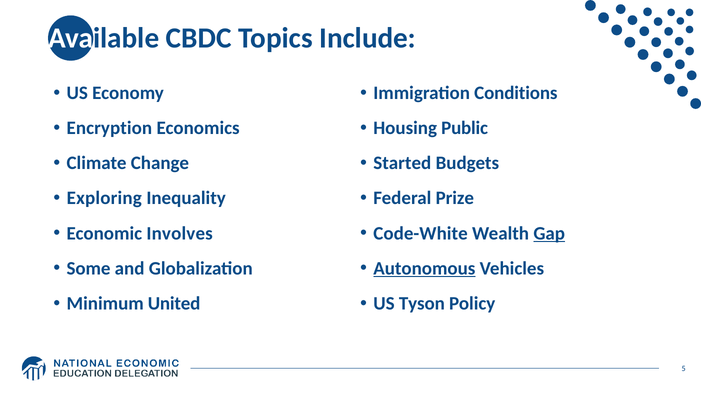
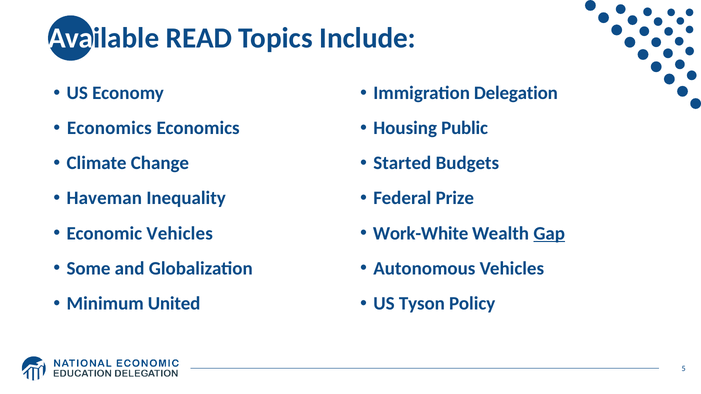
CBDC: CBDC -> READ (199, 38)
Conditions: Conditions -> Delegation (516, 93)
Encryption: Encryption -> Economics (109, 128)
Exploring: Exploring -> Haveman (104, 198)
Economic Involves: Involves -> Vehicles (180, 233)
Code-White: Code-White -> Work-White (421, 233)
Autonomous underline: present -> none (424, 269)
